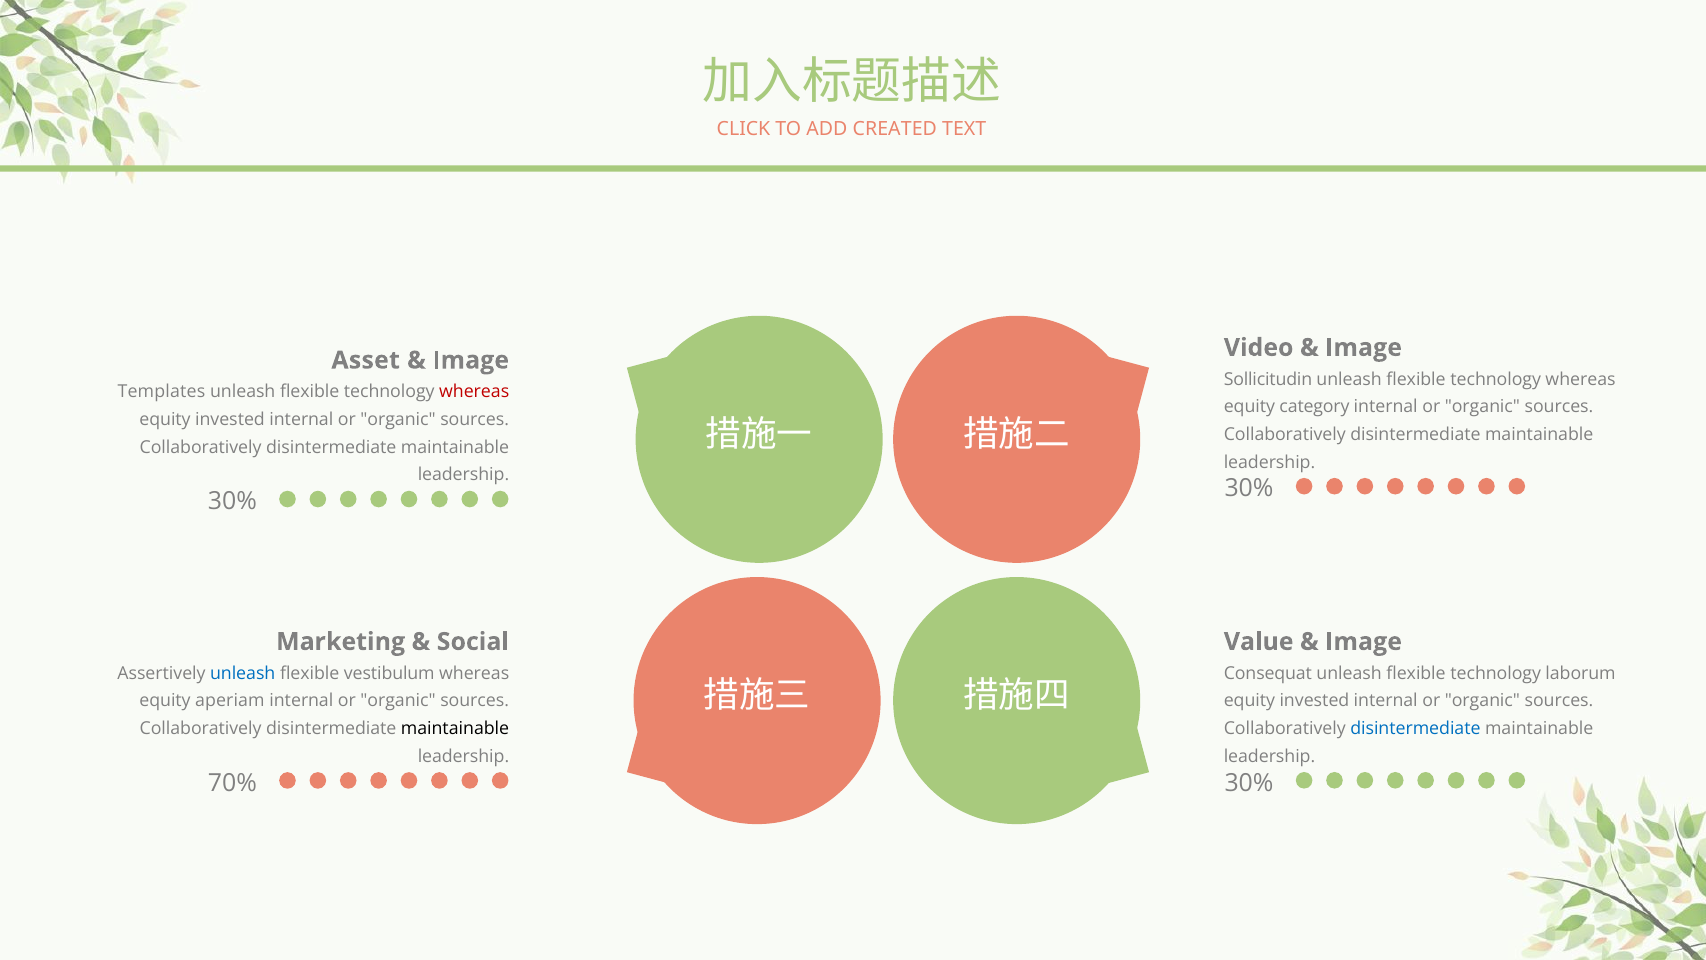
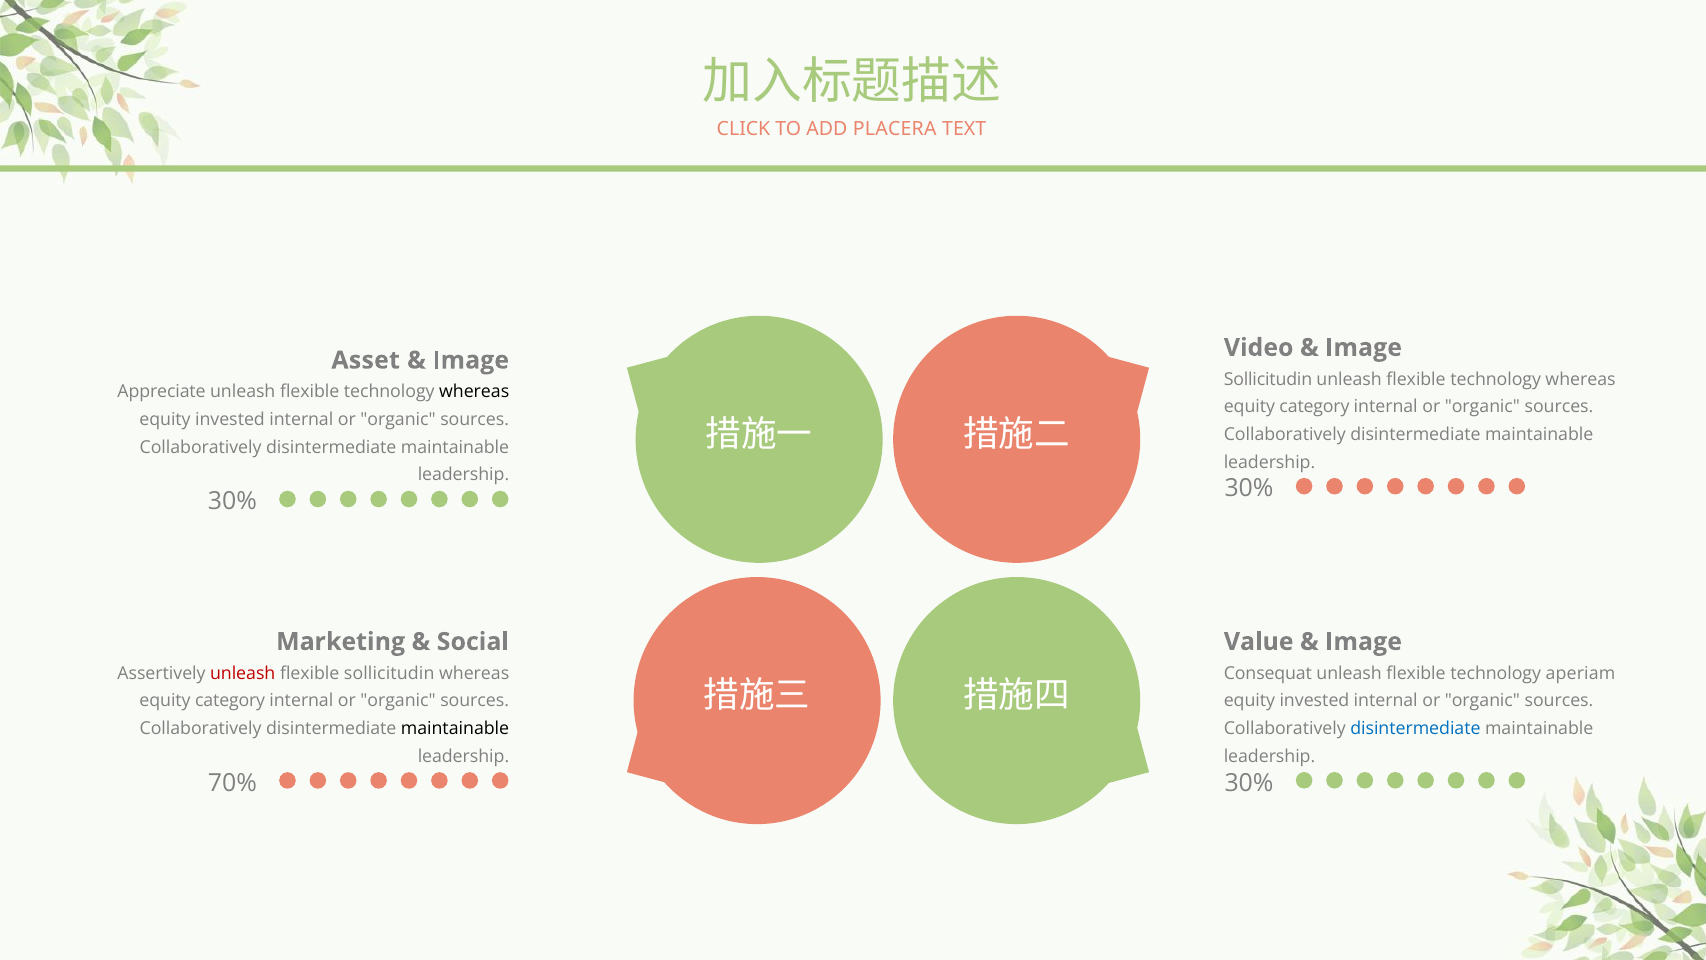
CREATED: CREATED -> PLACERA (895, 129)
Templates: Templates -> Appreciate (162, 392)
whereas colour: red -> black (474, 392)
unleash colour: blue -> red (243, 673)
flexible vestibulum: vestibulum -> sollicitudin (389, 673)
laborum: laborum -> aperiam (1580, 673)
aperiam: aperiam -> category (230, 701)
